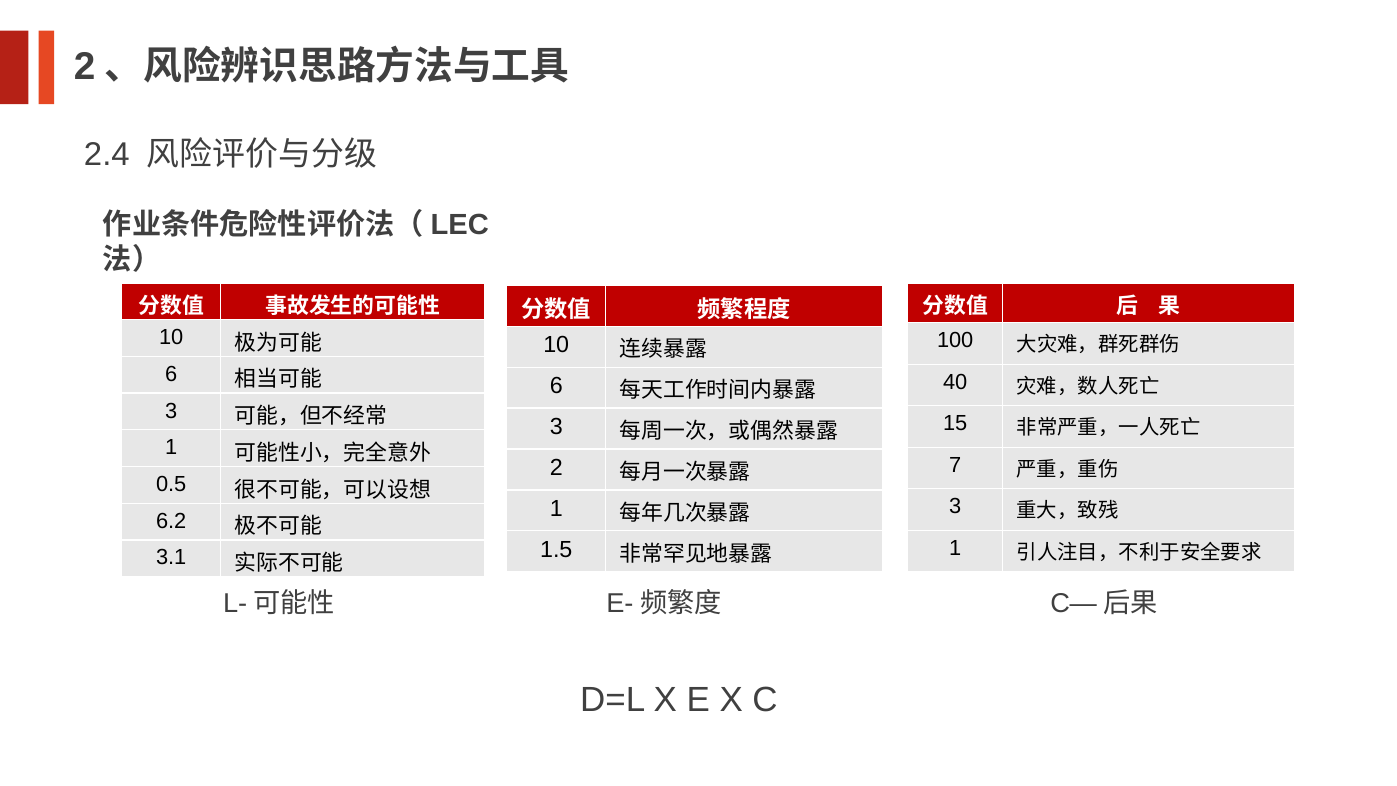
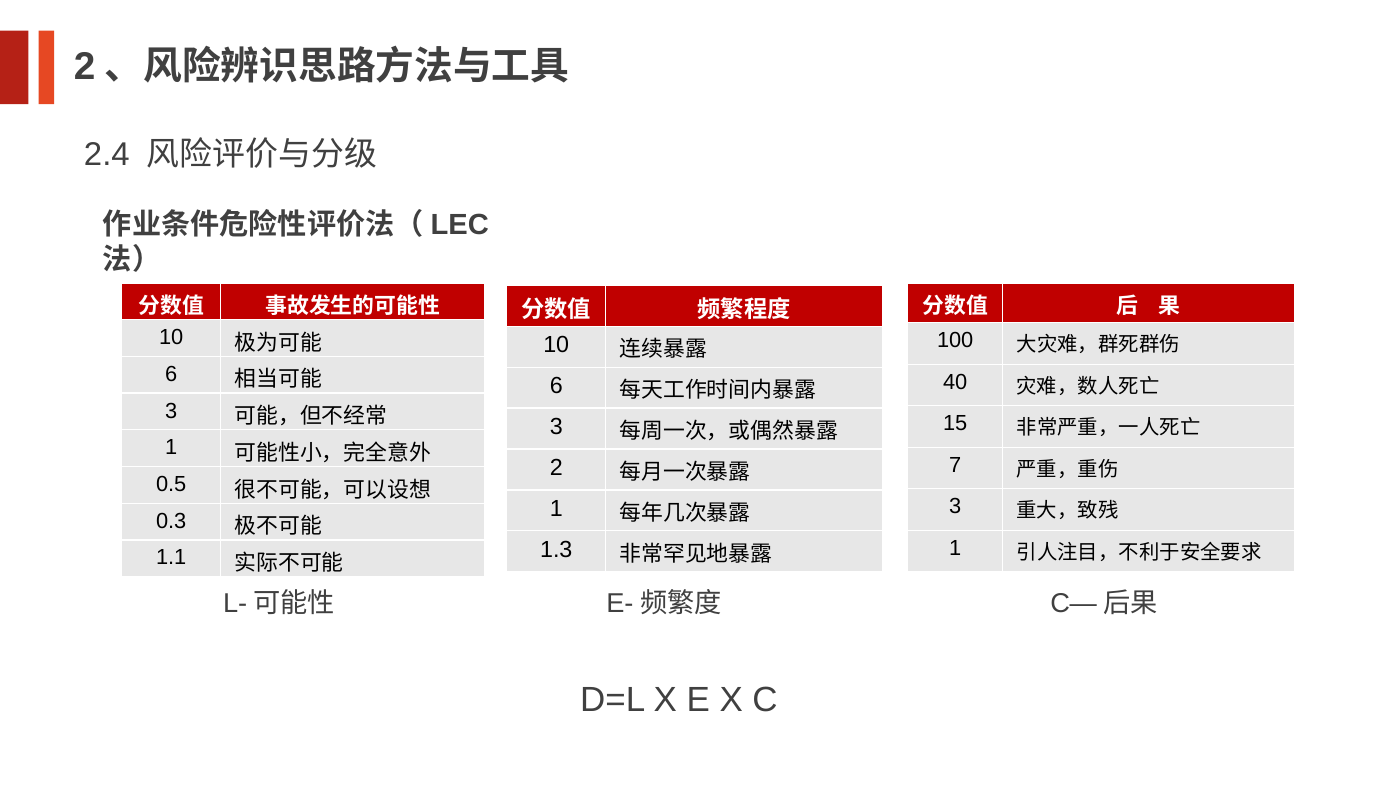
6.2: 6.2 -> 0.3 (171, 521)
1.5: 1.5 -> 1.3 (556, 549)
3.1: 3.1 -> 1.1 (171, 558)
